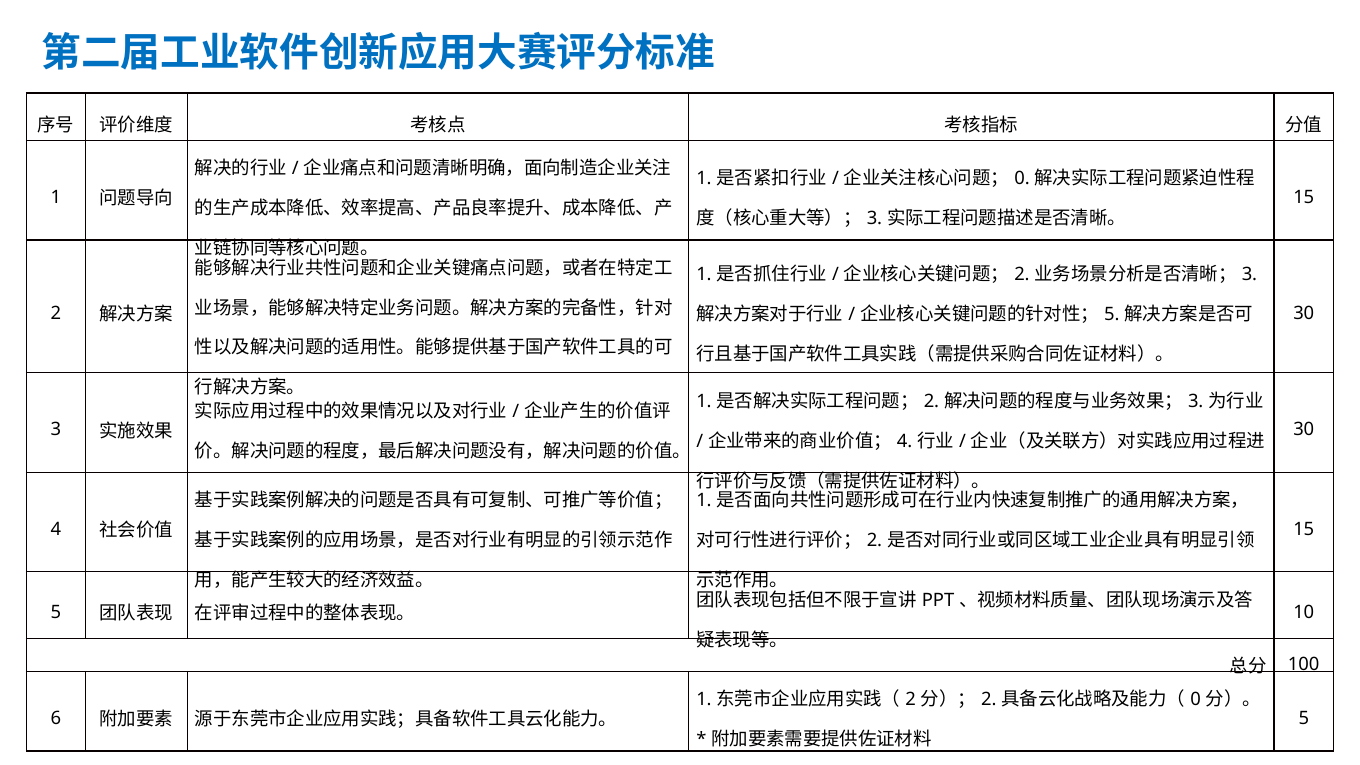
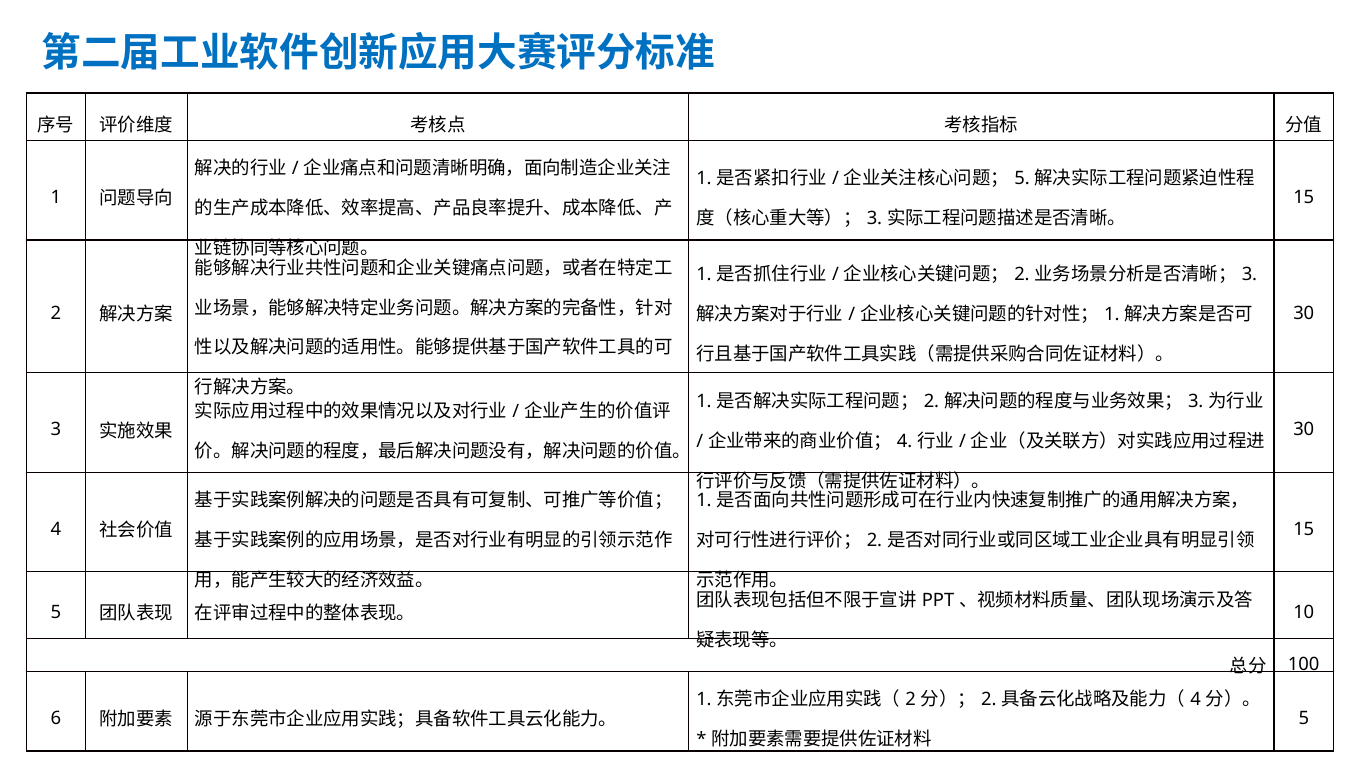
0: 0 -> 5 (1022, 179)
5: 5 -> 1 (1112, 315)
0: 0 -> 4 (1196, 700)
